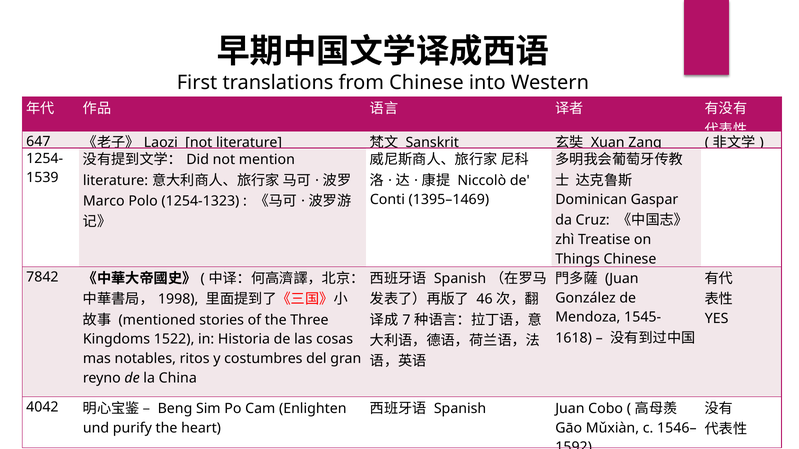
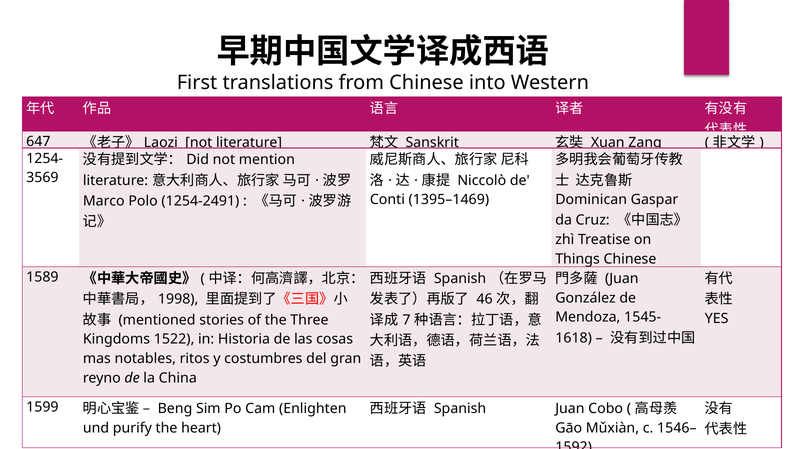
1539: 1539 -> 3569 (42, 178)
1254-1323: 1254-1323 -> 1254-2491 (200, 201)
7842: 7842 -> 1589 (42, 278)
4042: 4042 -> 1599 (42, 408)
